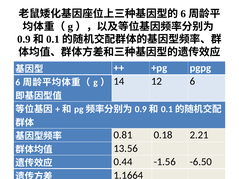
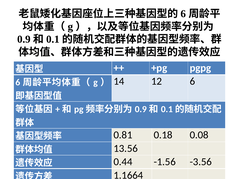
2.21: 2.21 -> 0.08 (199, 135)
-6.50: -6.50 -> -3.56 (201, 162)
